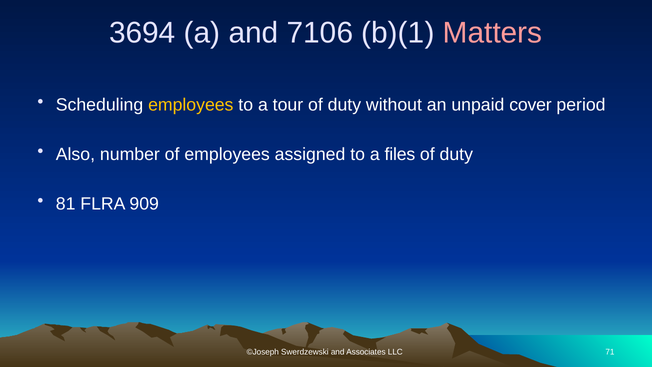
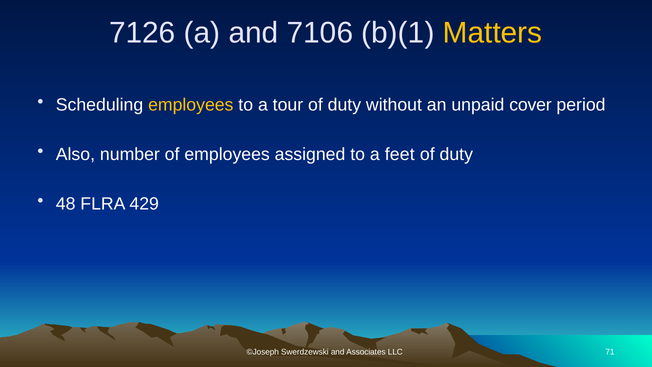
3694: 3694 -> 7126 (142, 33)
Matters colour: pink -> yellow (493, 33)
files: files -> feet (400, 154)
81: 81 -> 48 (66, 204)
909: 909 -> 429 (144, 204)
